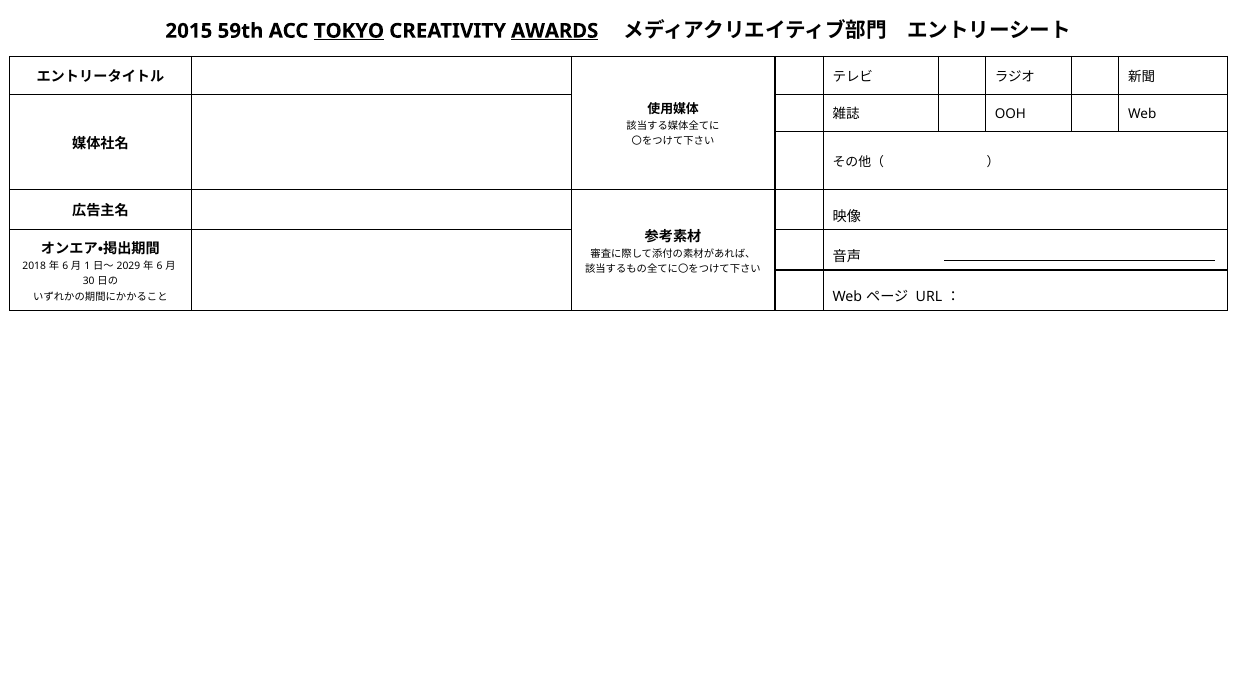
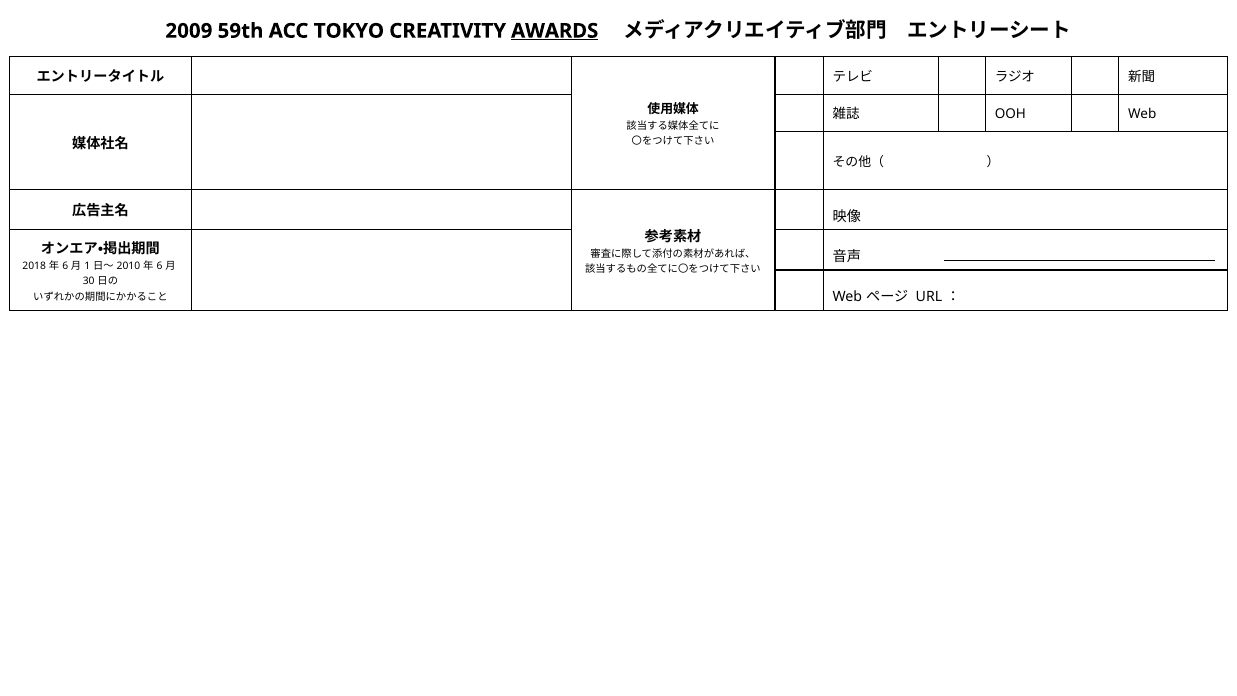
2015: 2015 -> 2009 (189, 31)
TOKYO underline: present -> none (349, 31)
2029: 2029 -> 2010 (128, 266)
